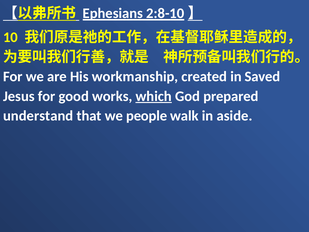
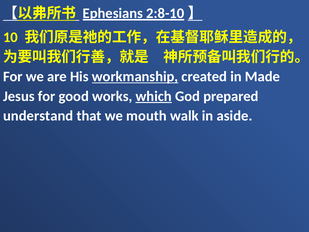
workmanship underline: none -> present (135, 76)
Saved: Saved -> Made (262, 76)
people: people -> mouth (147, 116)
